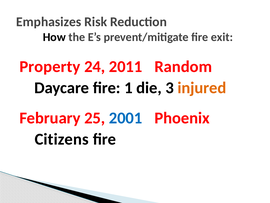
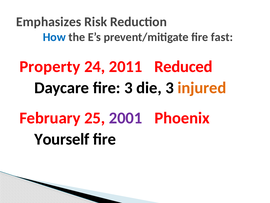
How colour: black -> blue (54, 37)
exit: exit -> fast (222, 37)
Random: Random -> Reduced (183, 66)
fire 1: 1 -> 3 (128, 88)
2001 colour: blue -> purple (126, 118)
Citizens: Citizens -> Yourself (62, 139)
